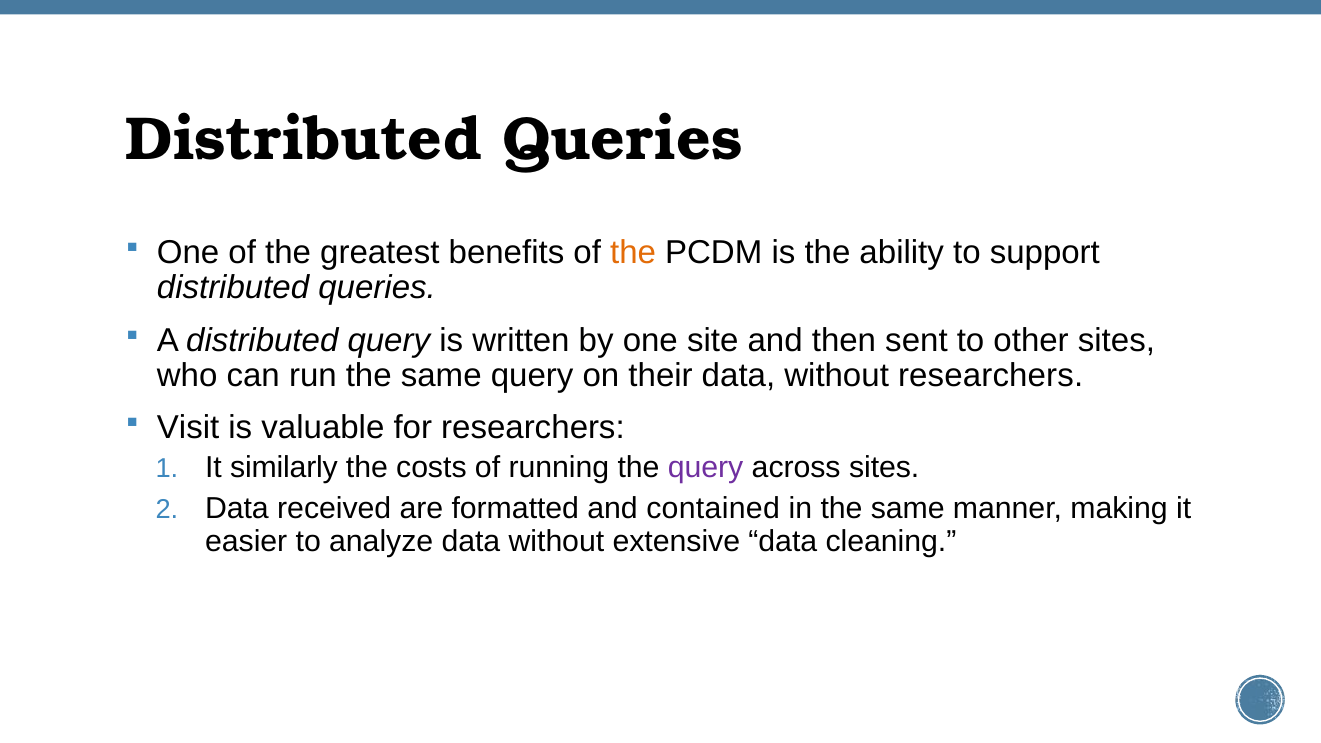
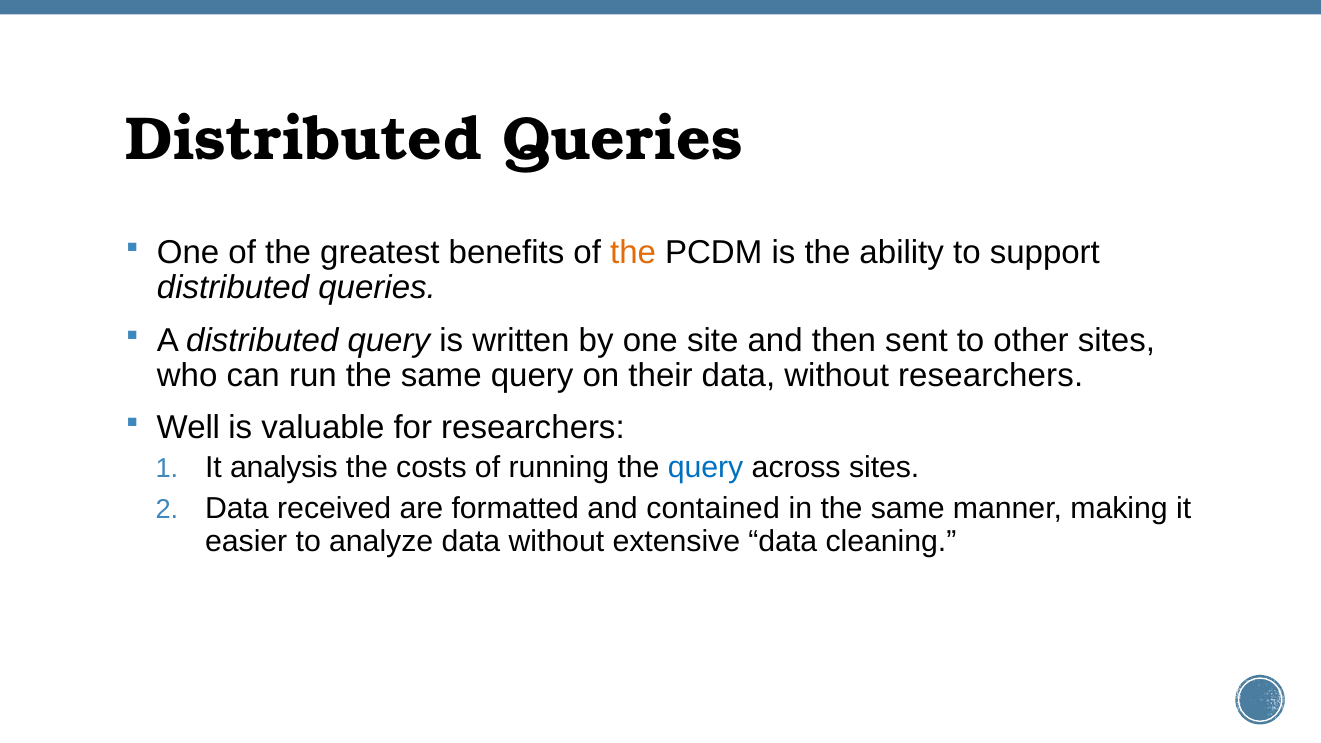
Visit: Visit -> Well (188, 428)
similarly: similarly -> analysis (284, 468)
query colour: purple -> blue (706, 468)
